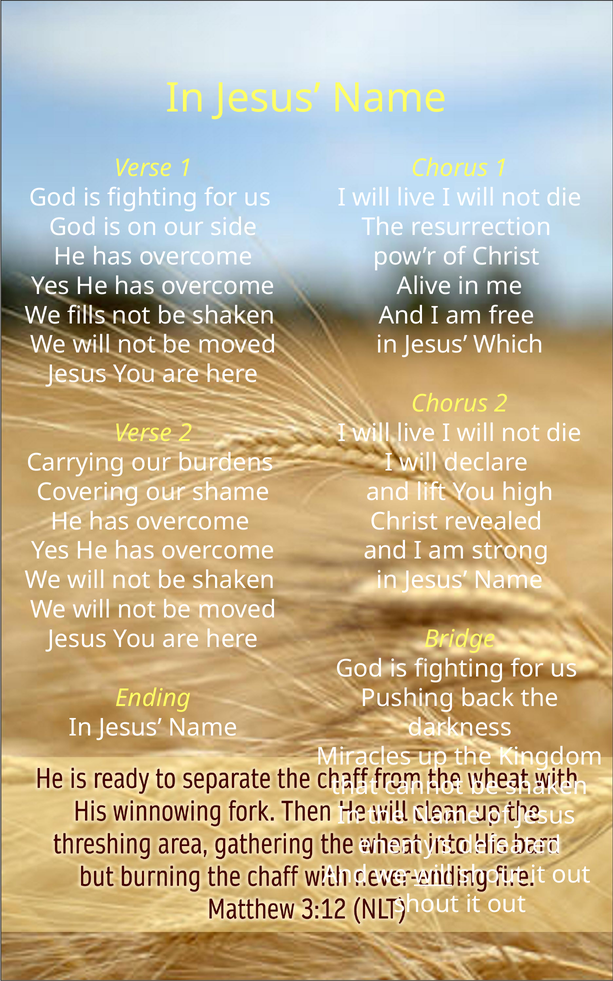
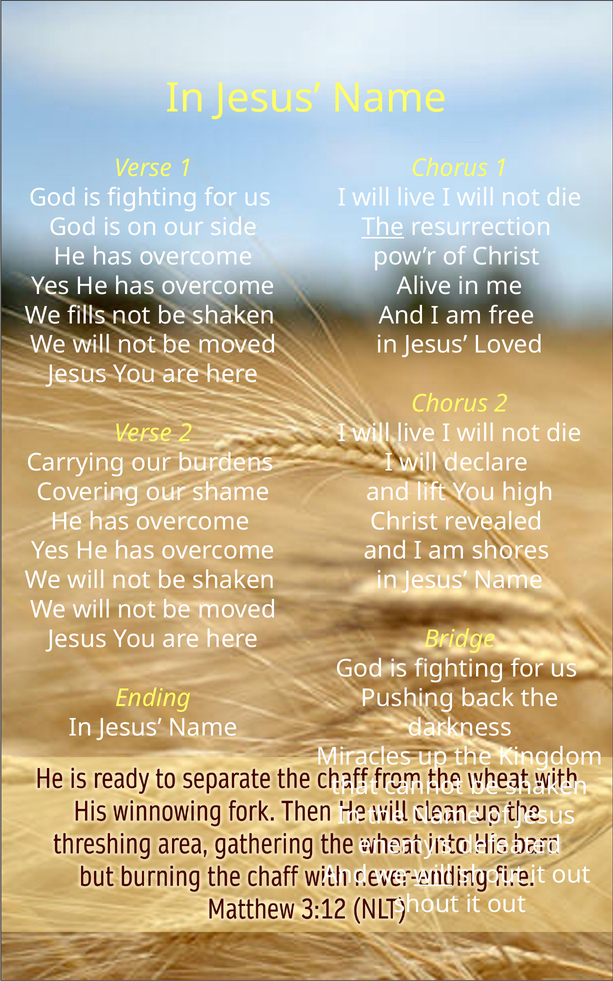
The underline: none -> present (383, 227)
Which: Which -> Loved (508, 345)
strong: strong -> shores (510, 551)
